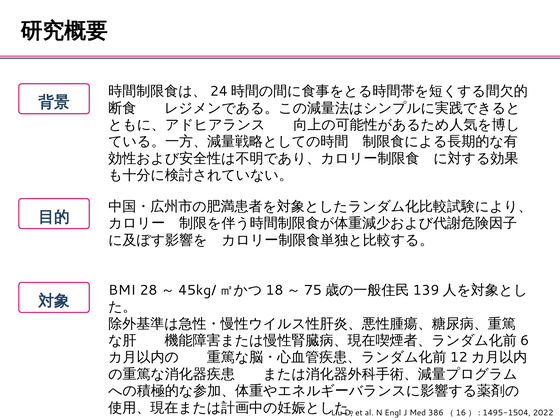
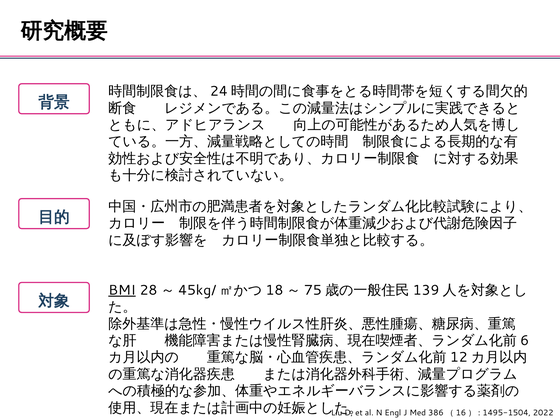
BMI underline: none -> present (122, 290)
